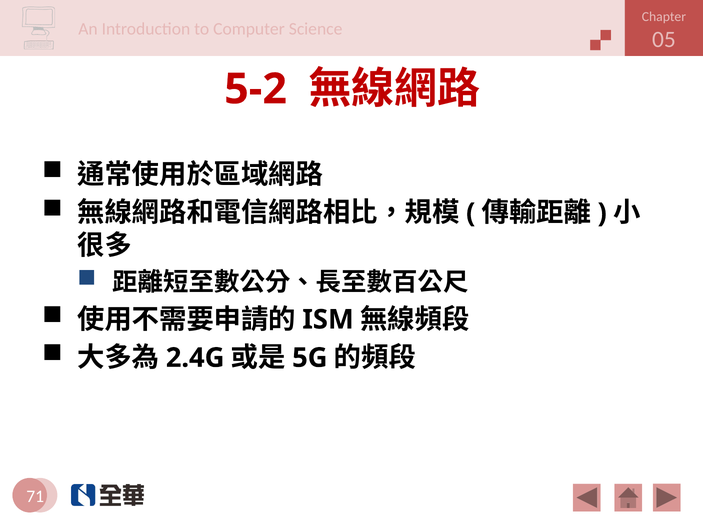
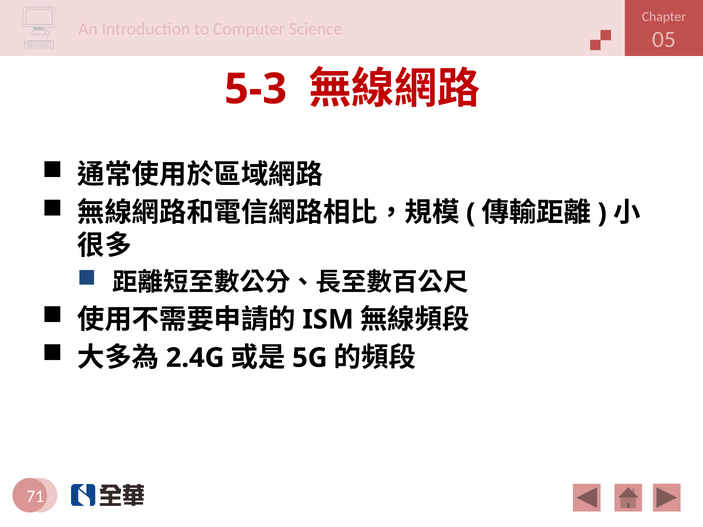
5-2: 5-2 -> 5-3 (256, 89)
